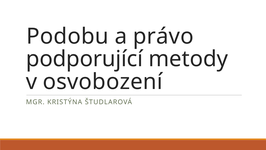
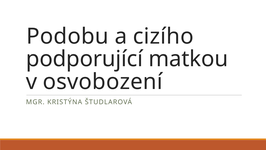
právo: právo -> cizího (163, 36)
metody: metody -> matkou (188, 59)
